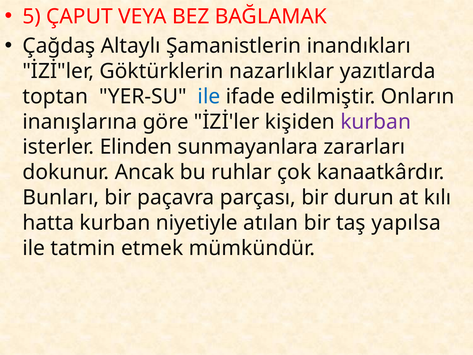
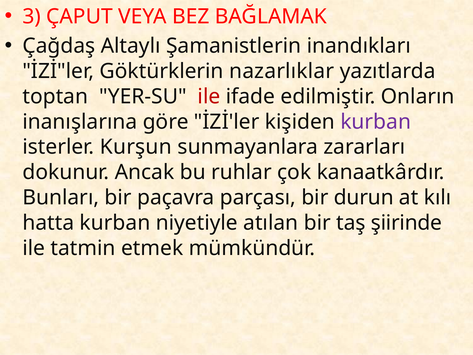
5: 5 -> 3 (32, 16)
ile colour: blue -> red (209, 96)
Elinden: Elinden -> Kurşun (136, 147)
yapılsa: yapılsa -> şiirinde (406, 223)
